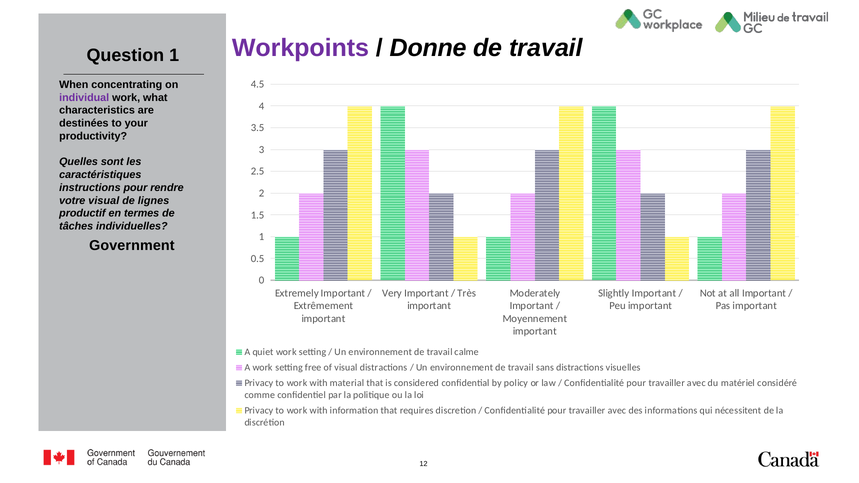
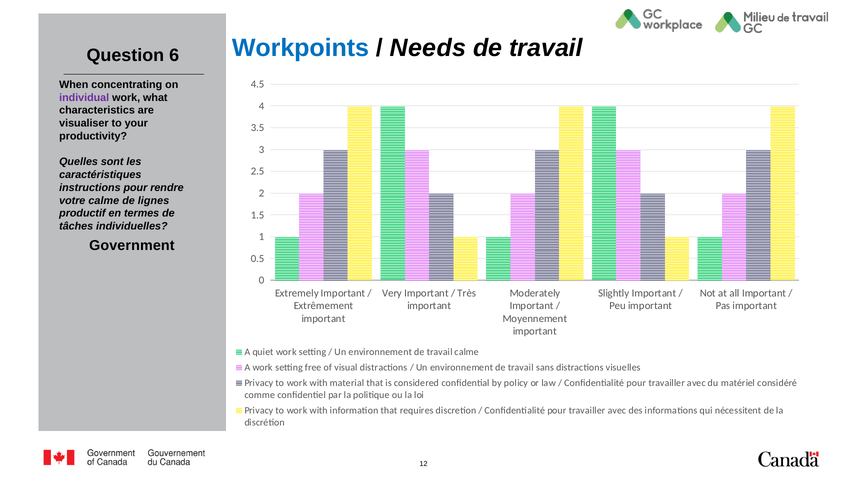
Workpoints colour: purple -> blue (300, 48)
Donne: Donne -> Needs (428, 48)
Question 1: 1 -> 6 (174, 55)
destinées: destinées -> visualiser (84, 123)
votre visual: visual -> calme (104, 201)
